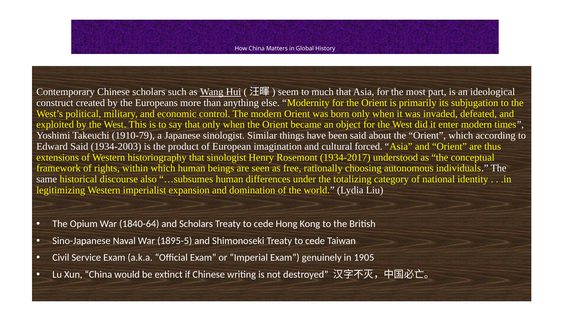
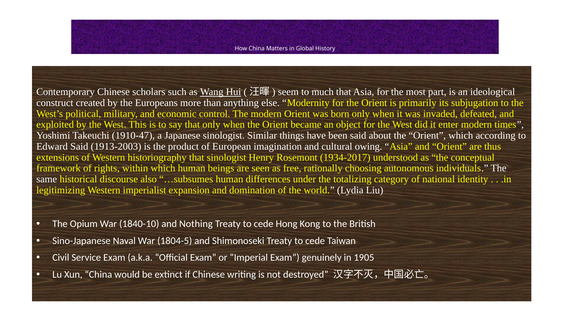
1910-79: 1910-79 -> 1910-47 (133, 135)
1934-2003: 1934-2003 -> 1913-2003 (116, 146)
forced: forced -> owing (369, 146)
1840-64: 1840-64 -> 1840-10 (139, 224)
and Scholars: Scholars -> Nothing (196, 224)
1895-5: 1895-5 -> 1804-5 (175, 240)
